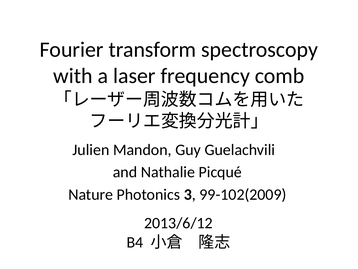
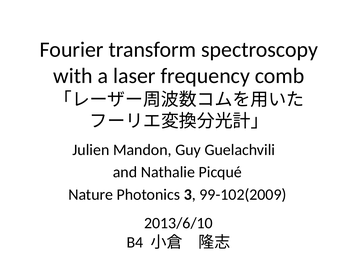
2013/6/12: 2013/6/12 -> 2013/6/10 (178, 223)
